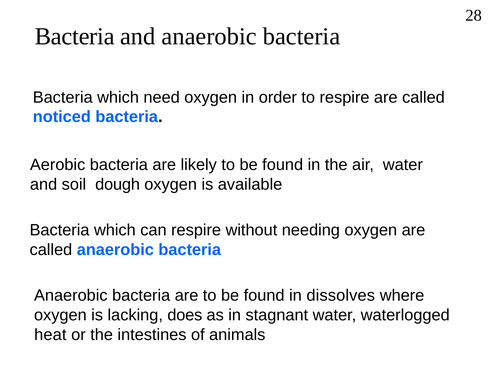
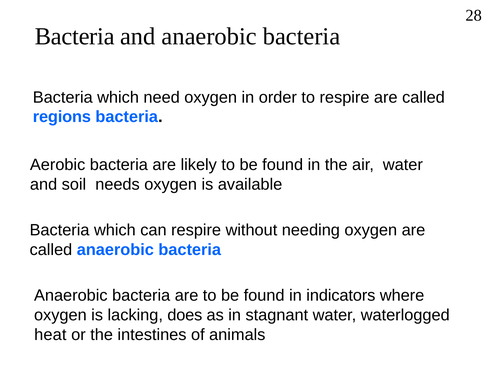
noticed: noticed -> regions (62, 117)
dough: dough -> needs (118, 184)
dissolves: dissolves -> indicators (341, 295)
